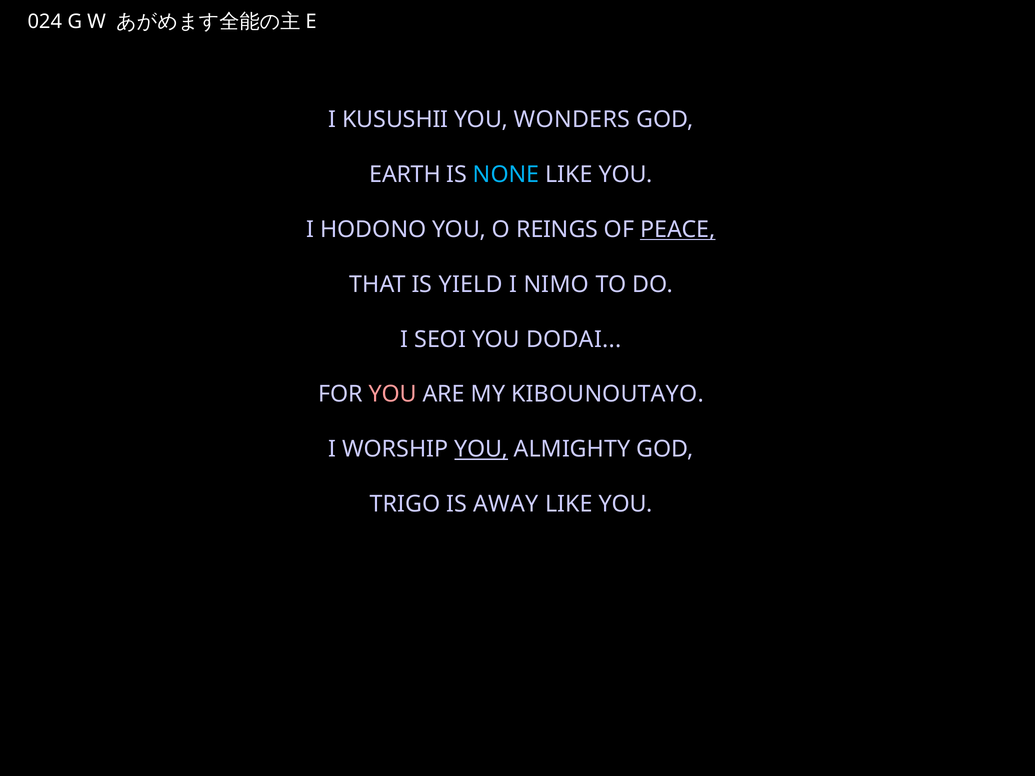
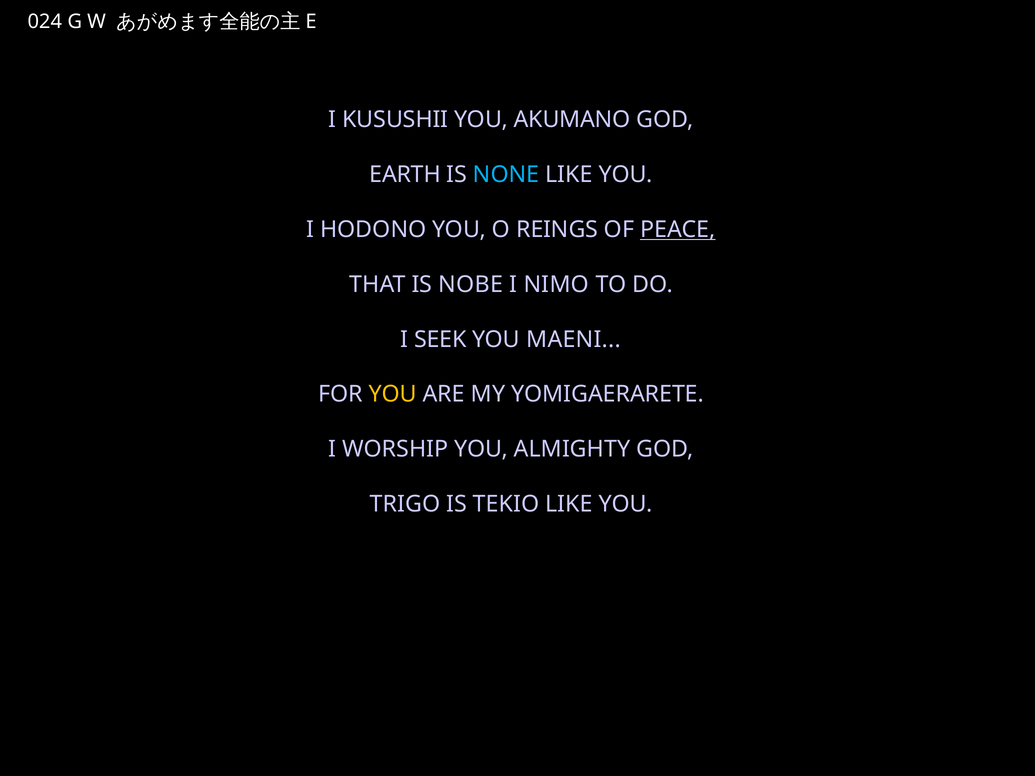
WONDERS: WONDERS -> AKUMANO (572, 120)
YIELD: YIELD -> NOBE (471, 285)
SEOI: SEOI -> SEEK (440, 339)
DODAI: DODAI -> MAENI (574, 339)
YOU colour: pink -> yellow (393, 394)
KIBOUNOUTAYO: KIBOUNOUTAYO -> YOMIGAERARETE (608, 394)
YOU underline: present -> none (481, 449)
AWAY: AWAY -> TEKIO (506, 504)
